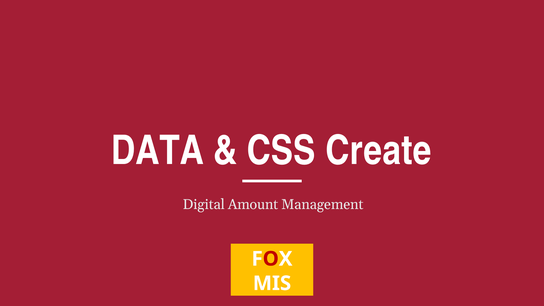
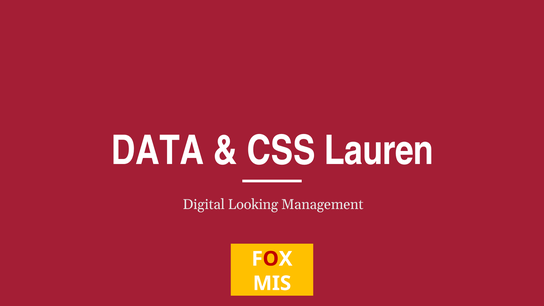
Create: Create -> Lauren (379, 151)
Amount: Amount -> Looking (253, 204)
